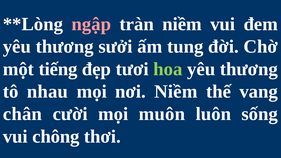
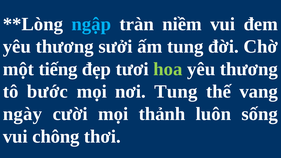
ngập colour: pink -> light blue (91, 24)
nhau: nhau -> bước (47, 92)
nơi Niềm: Niềm -> Tung (176, 92)
chân: chân -> ngày (22, 114)
muôn: muôn -> thảnh (162, 114)
